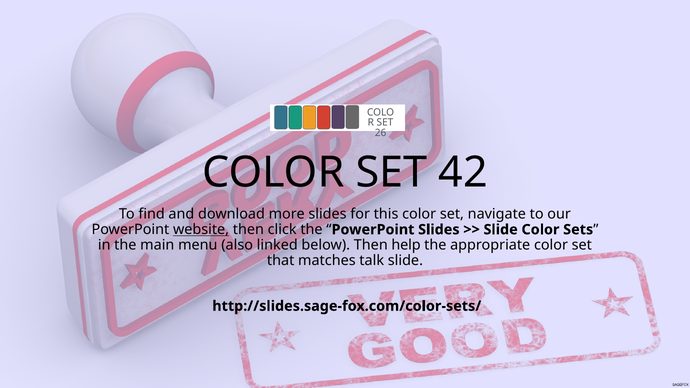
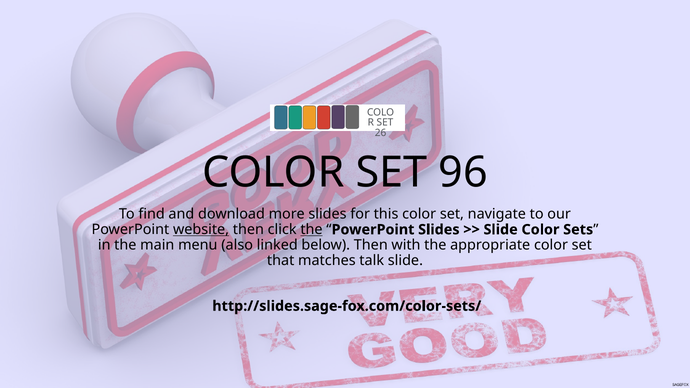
42: 42 -> 96 (463, 172)
the underline: none -> present (311, 230)
help: help -> with (406, 245)
